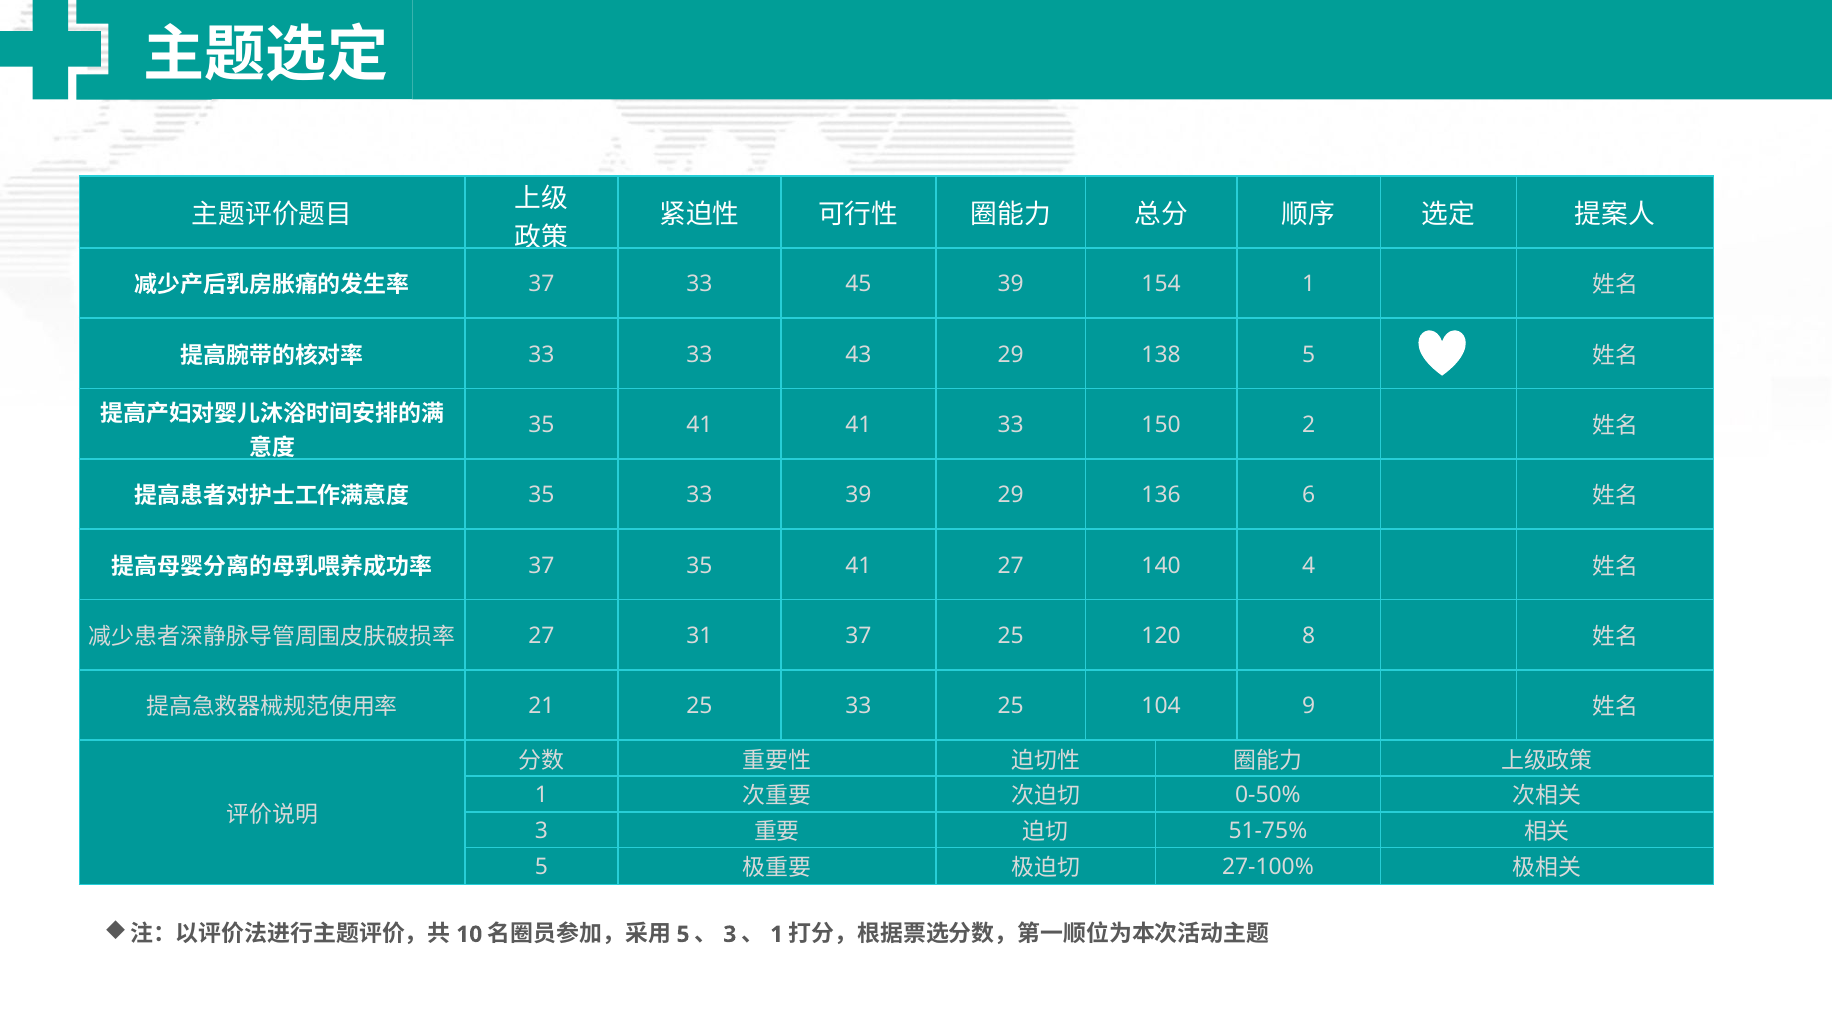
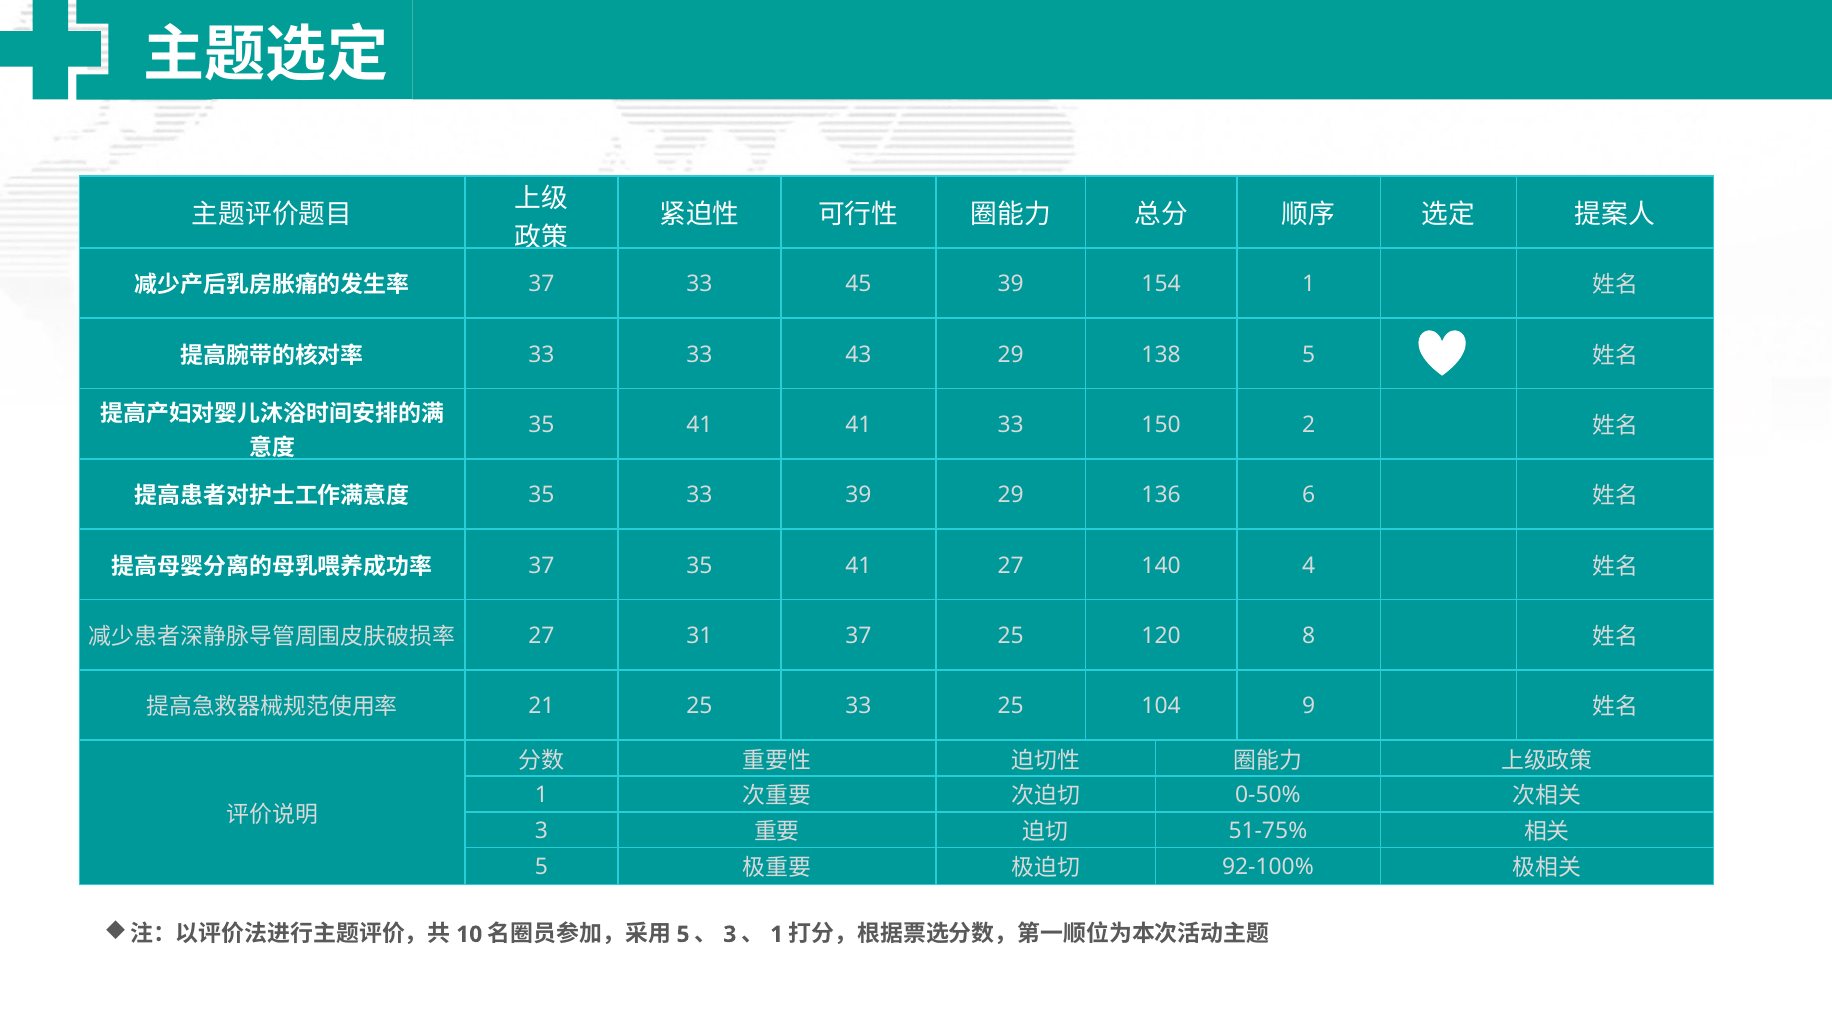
27-100%: 27-100% -> 92-100% (1268, 867)
